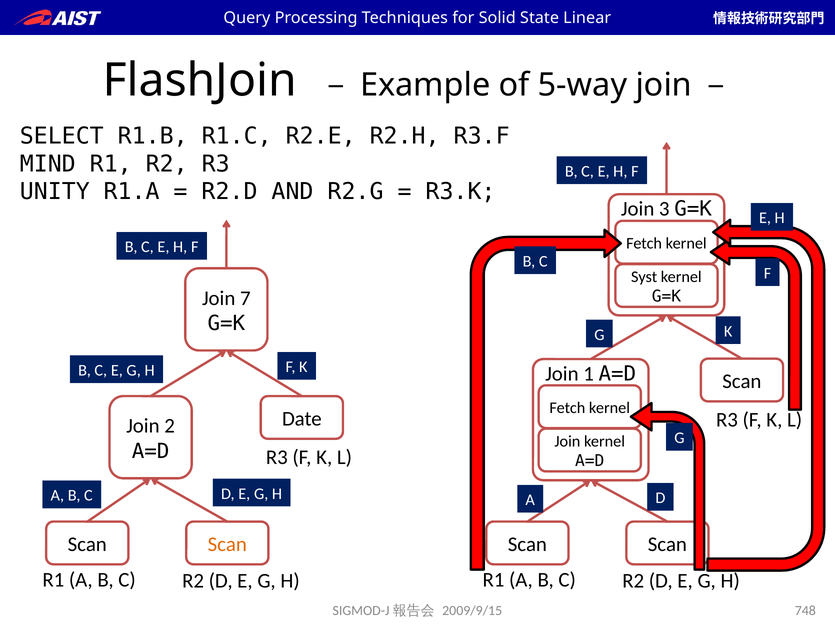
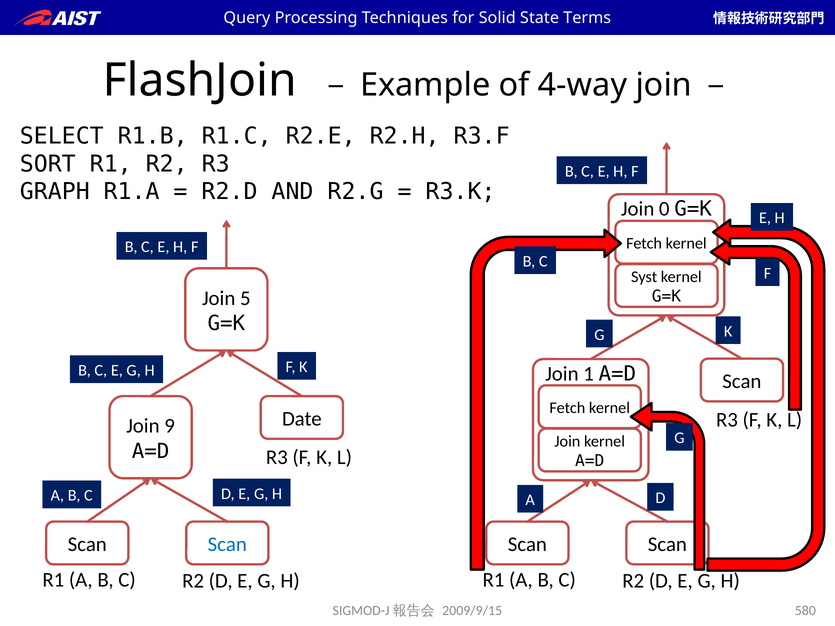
Linear: Linear -> Terms (587, 18)
5-way: 5-way -> 4-way (583, 85)
MIND: MIND -> SORT (48, 164)
UNITY: UNITY -> GRAPH (55, 192)
3: 3 -> 0 (664, 209)
7: 7 -> 5 (245, 298)
2: 2 -> 9 (170, 426)
Scan colour: orange -> blue (227, 545)
748: 748 -> 580 (805, 611)
